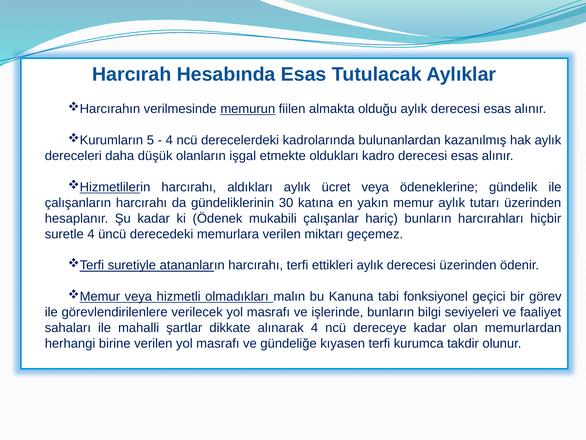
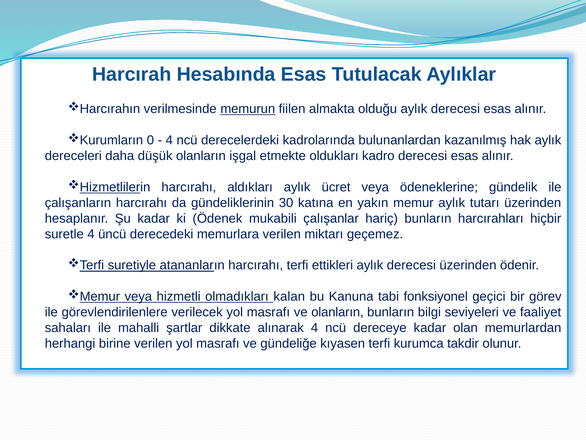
5: 5 -> 0 (150, 140)
malın: malın -> kalan (289, 296)
ve işlerinde: işlerinde -> olanların (337, 312)
